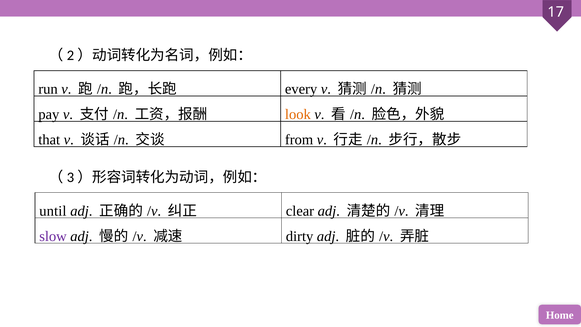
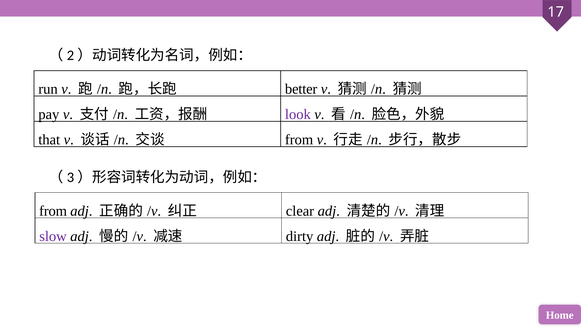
every: every -> better (301, 89)
look colour: orange -> purple (298, 114)
until: until -> from (53, 211)
